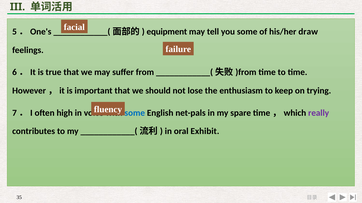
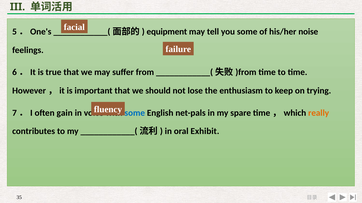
draw: draw -> noise (308, 32)
high: high -> gain (65, 113)
really colour: purple -> orange (319, 113)
